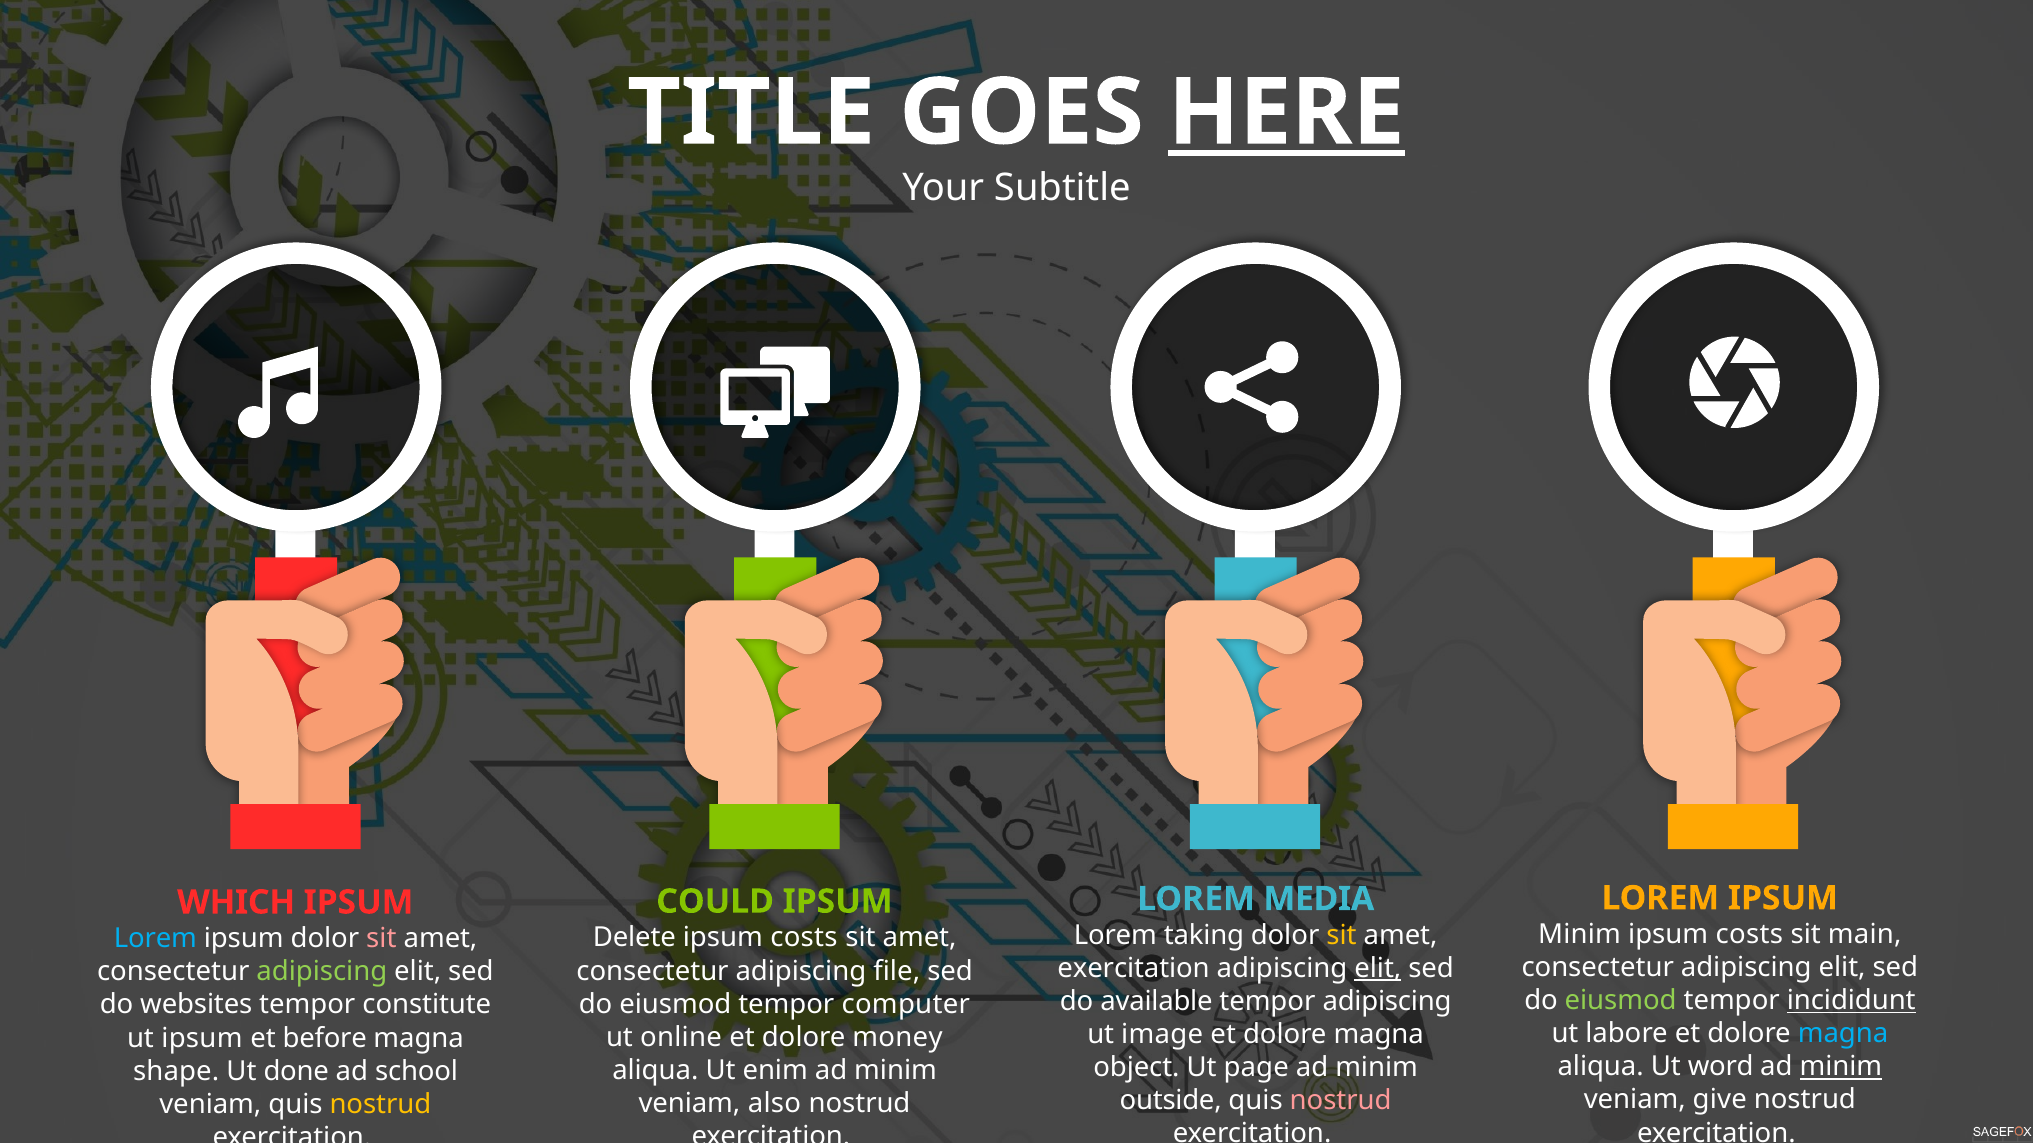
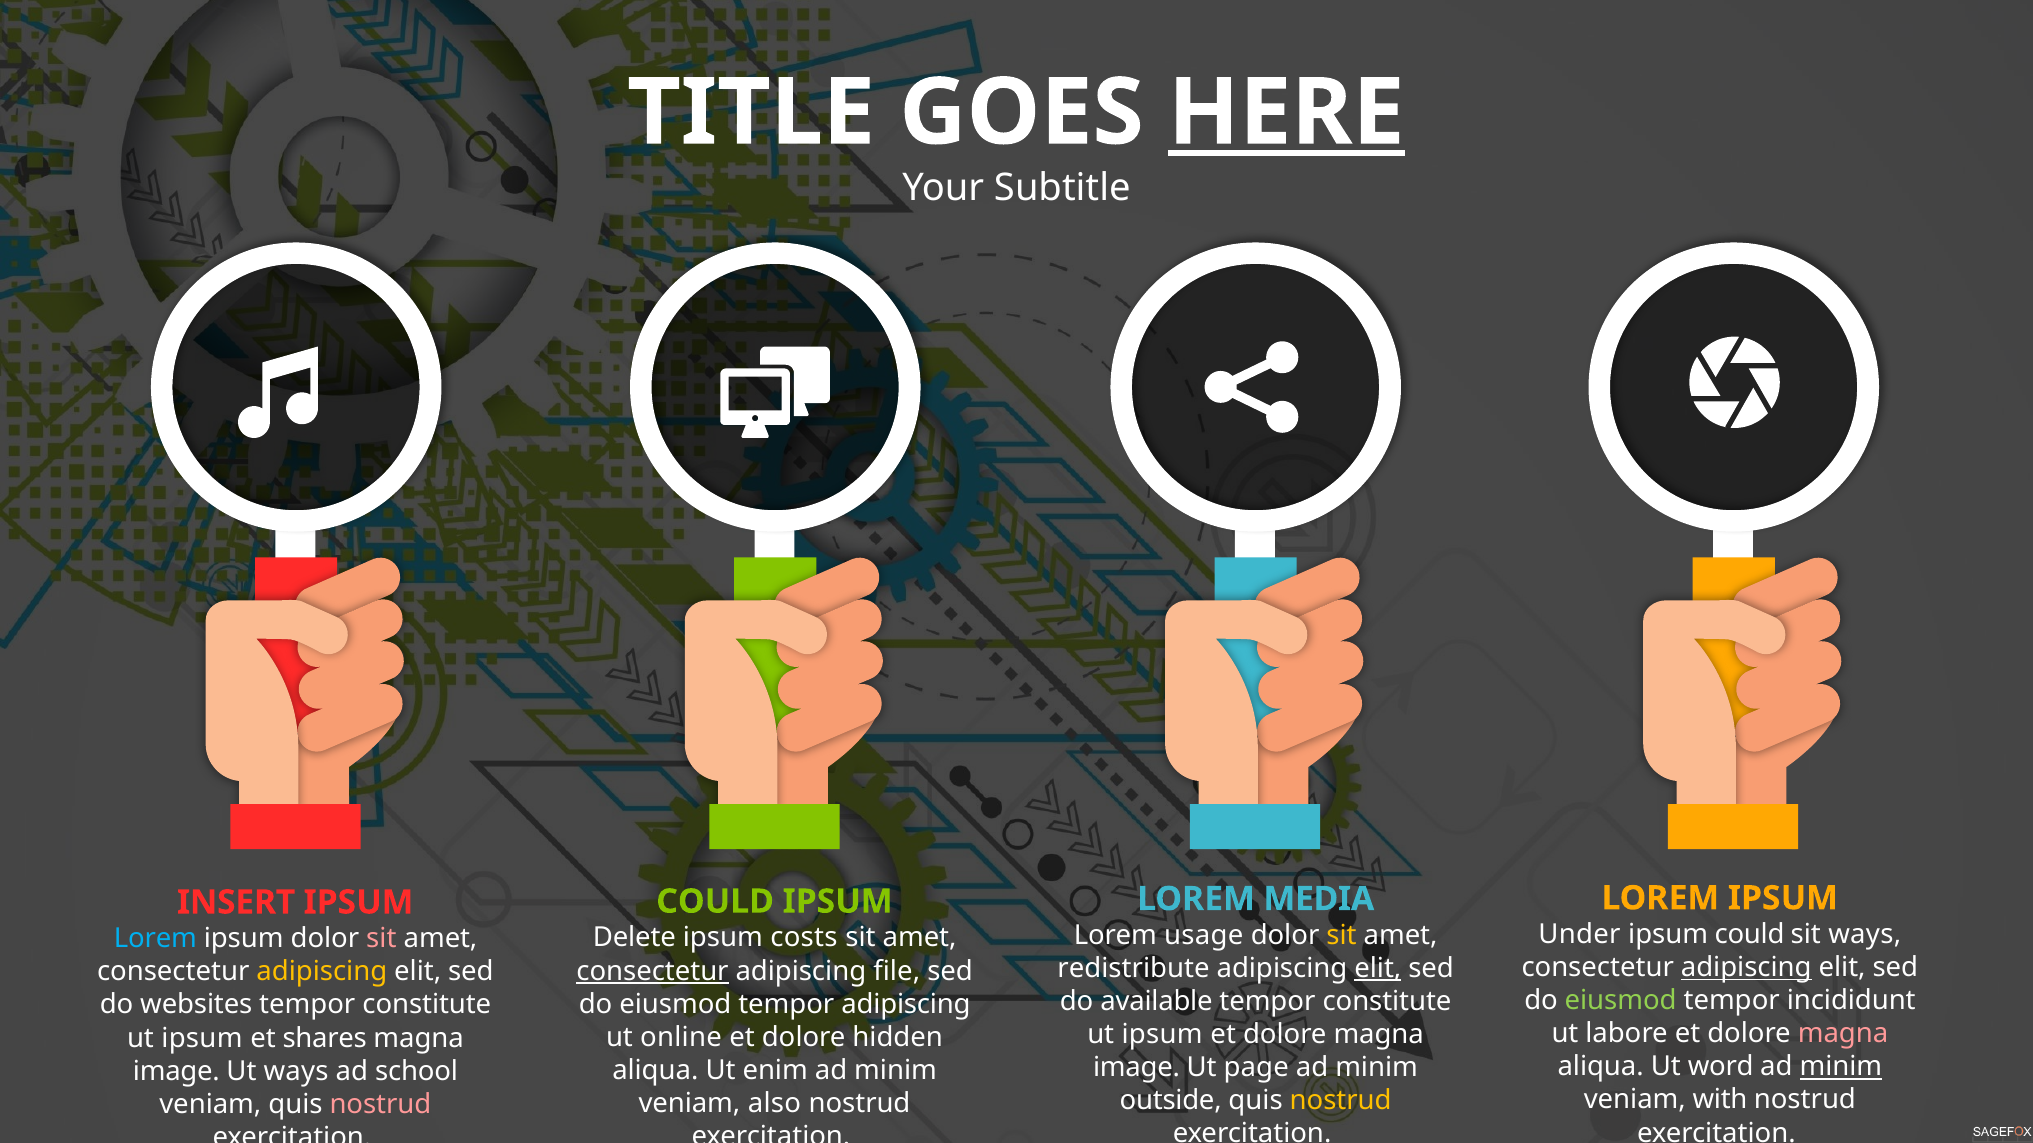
WHICH: WHICH -> INSERT (236, 903)
Minim: Minim -> Under (1580, 935)
costs: costs -> could (1750, 935)
sit main: main -> ways (1865, 935)
taking: taking -> usage (1204, 936)
adipiscing underline: none -> present (1746, 968)
exercitation: exercitation -> redistribute (1134, 969)
consectetur underline: none -> present (652, 971)
adipiscing colour: light green -> yellow (322, 972)
incididunt underline: present -> none (1851, 1001)
adipiscing: adipiscing -> constitute (1387, 1002)
tempor computer: computer -> adipiscing (906, 1004)
magna colour: light blue -> pink (1843, 1034)
image: image -> ipsum (1162, 1035)
money: money -> hidden (898, 1038)
before: before -> shares (325, 1038)
object: object -> image (1137, 1068)
shape: shape -> image (176, 1071)
Ut done: done -> ways (296, 1071)
give: give -> with (1720, 1100)
nostrud colour: pink -> yellow (1341, 1101)
nostrud colour: yellow -> pink (380, 1105)
